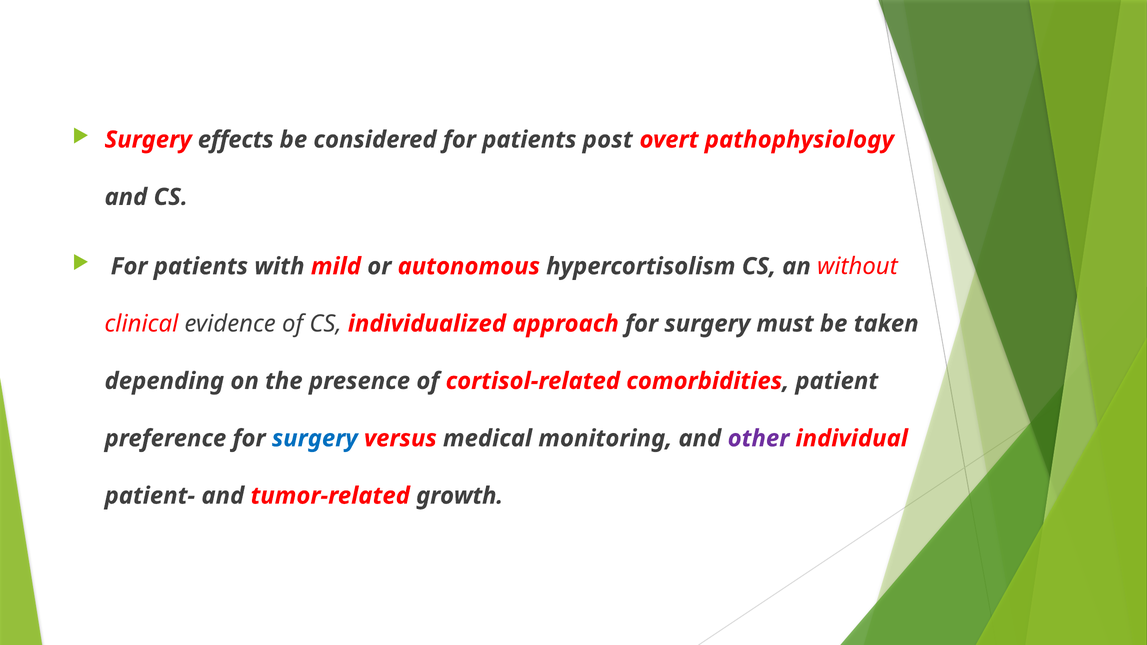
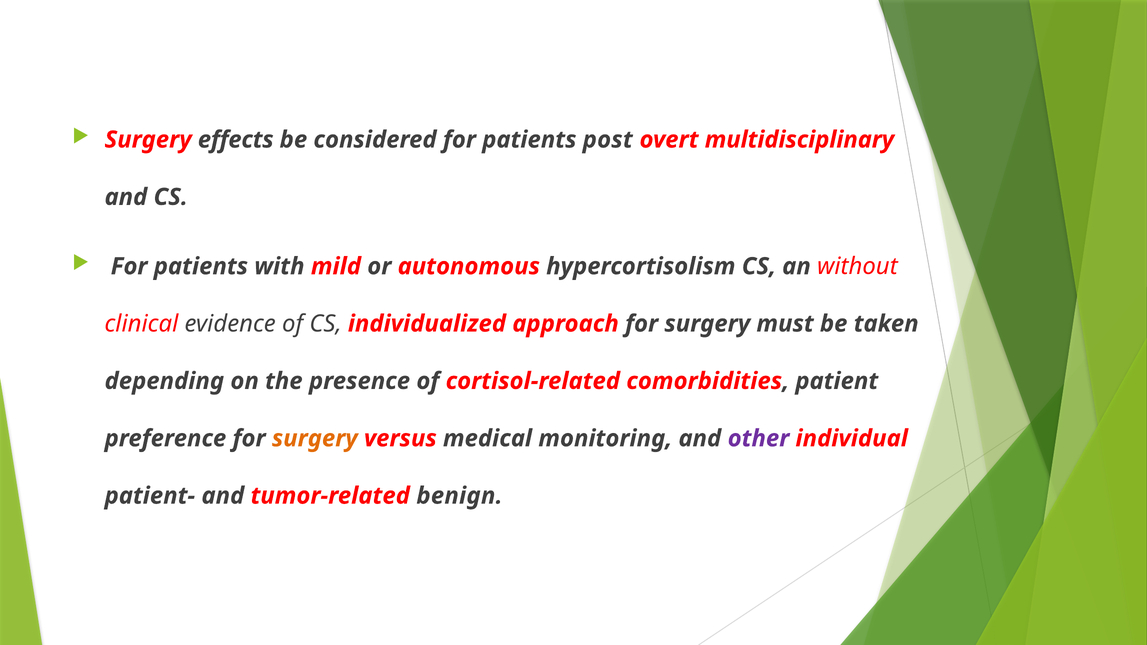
pathophysiology: pathophysiology -> multidisciplinary (799, 140)
surgery colour: blue -> orange (315, 439)
growth: growth -> benign (459, 496)
